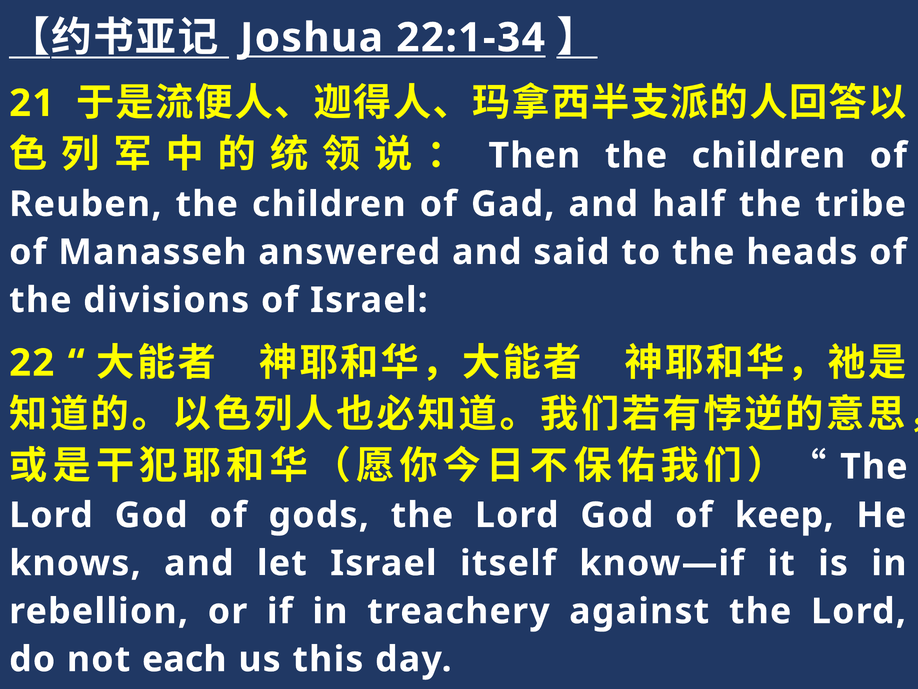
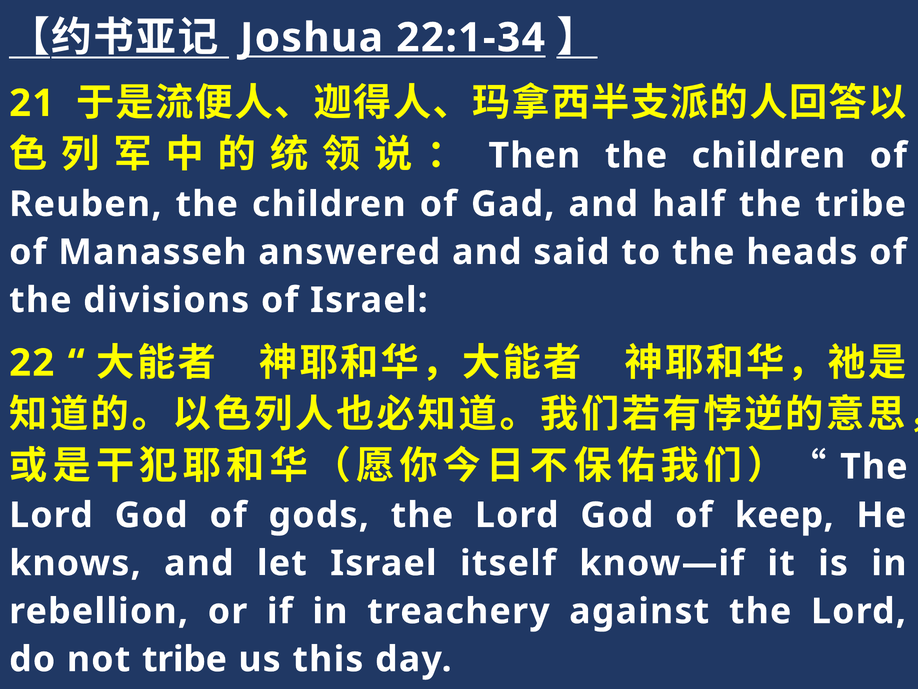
not each: each -> tribe (184, 659)
